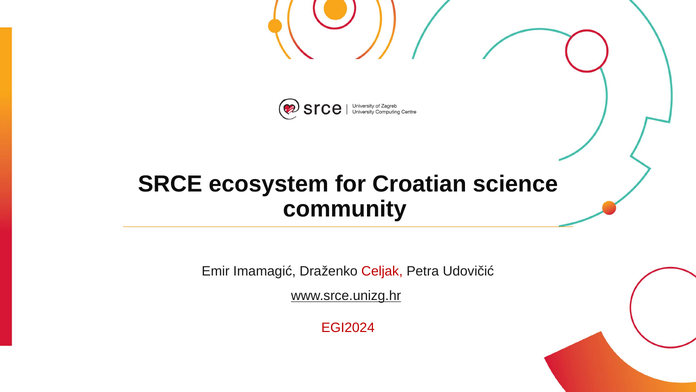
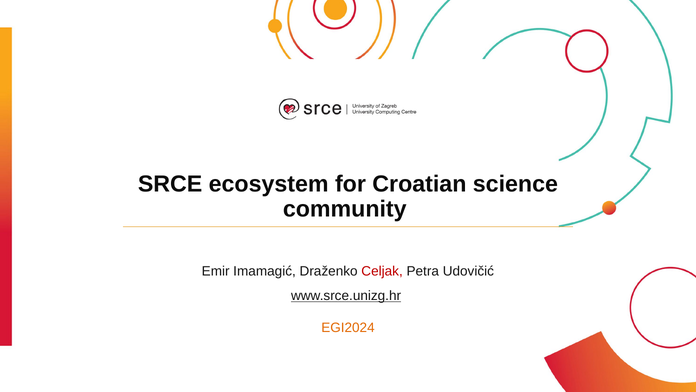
EGI2024 colour: red -> orange (348, 327)
